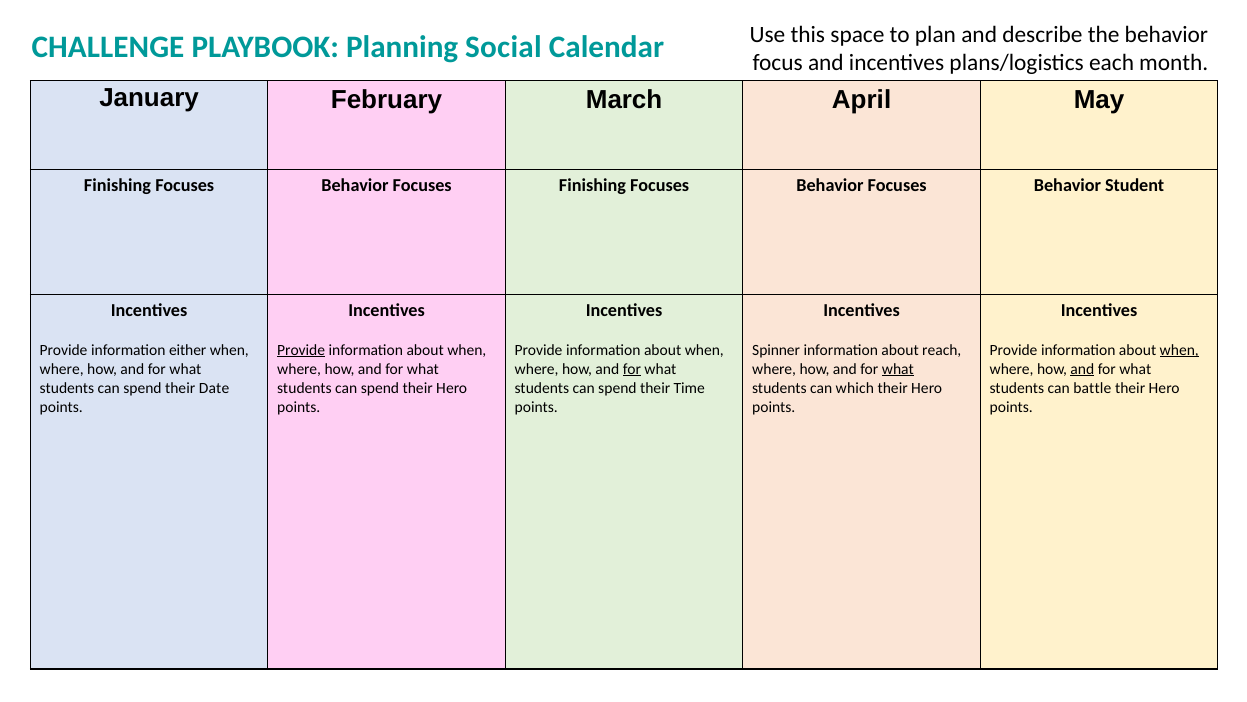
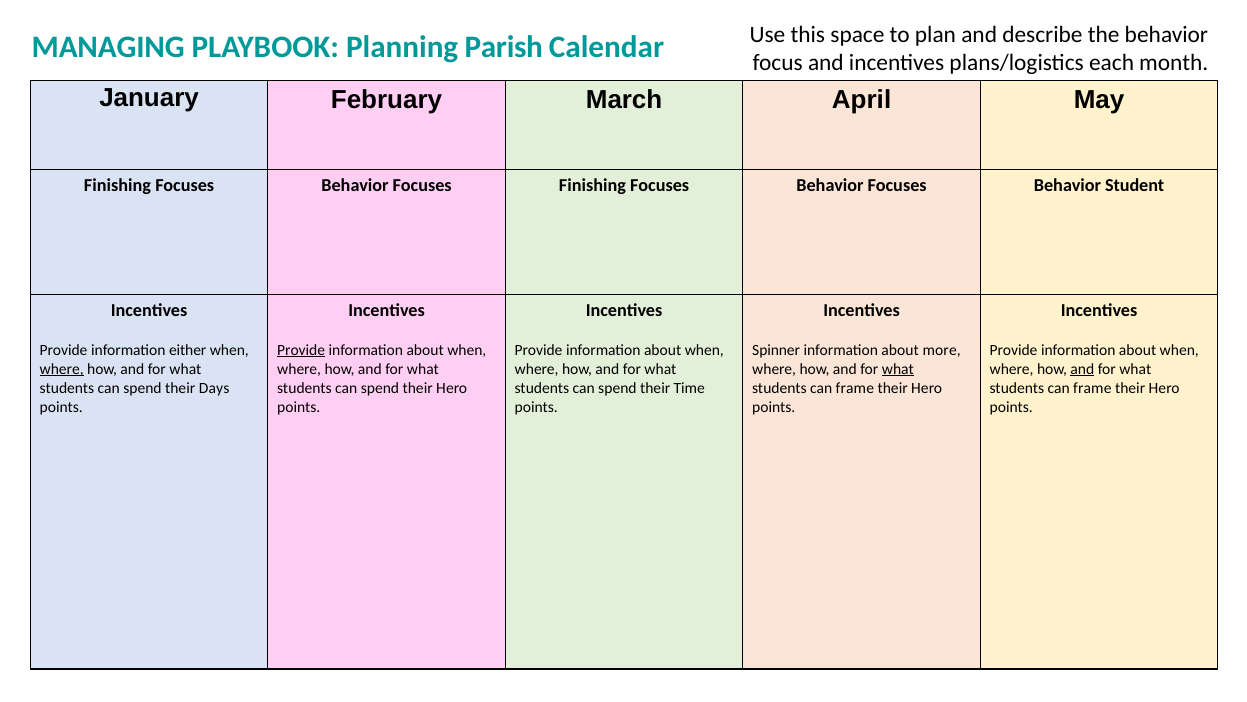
CHALLENGE: CHALLENGE -> MANAGING (108, 47)
Social: Social -> Parish (504, 47)
reach: reach -> more (942, 350)
when underline: present -> none (1179, 350)
where underline: none -> present (62, 369)
for underline: present -> none (632, 369)
Date: Date -> Days (214, 388)
which: which -> frame (855, 388)
battle: battle -> frame (1092, 388)
